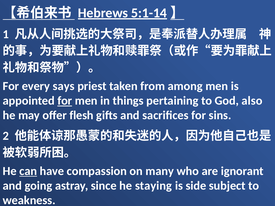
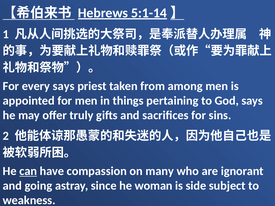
for underline: present -> none (65, 101)
God also: also -> says (252, 101)
flesh: flesh -> truly (81, 116)
staying: staying -> woman (154, 186)
